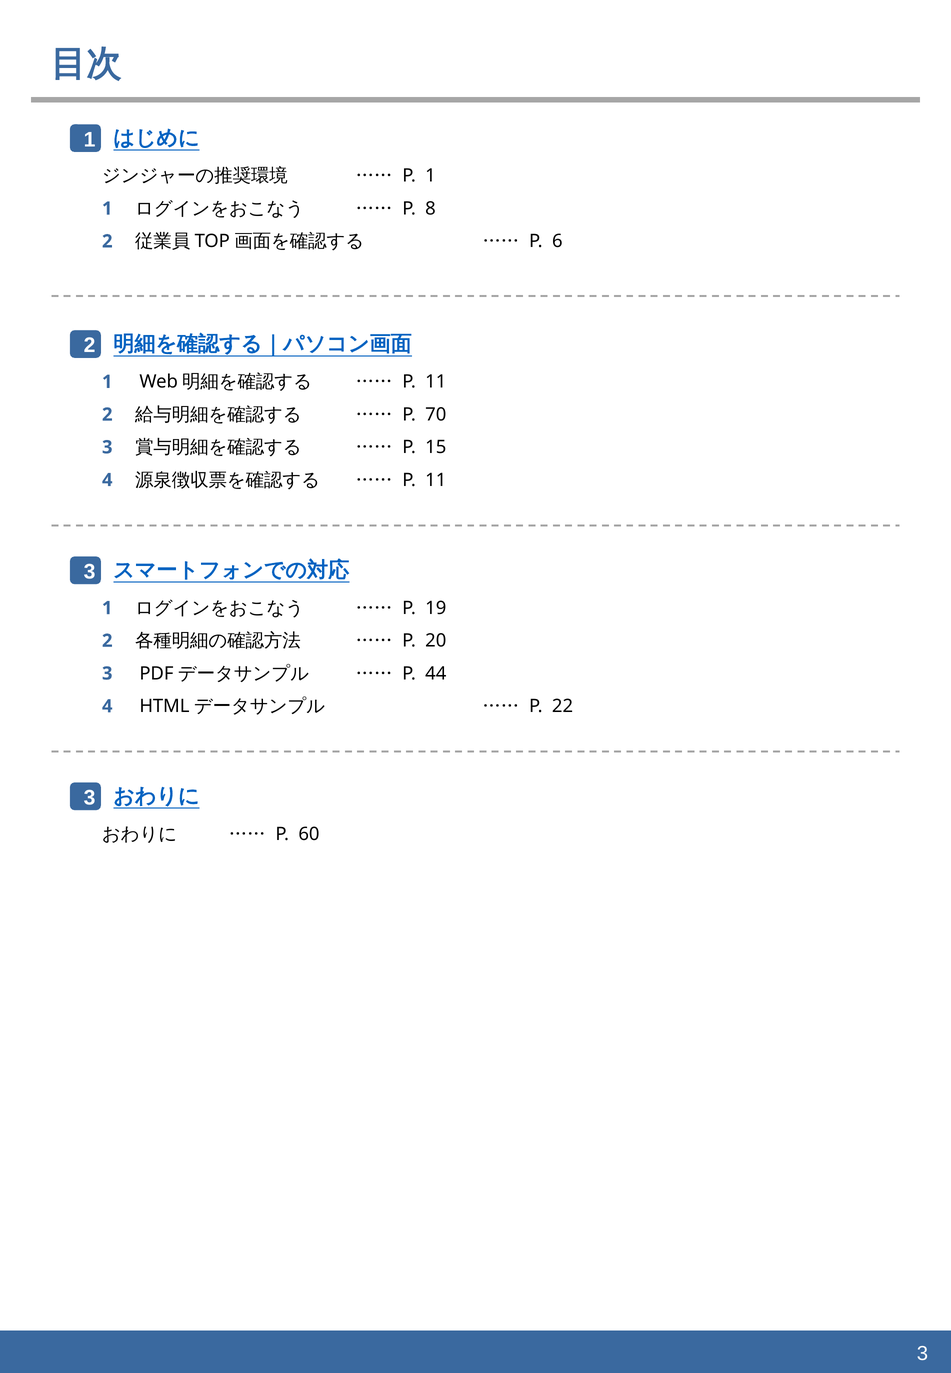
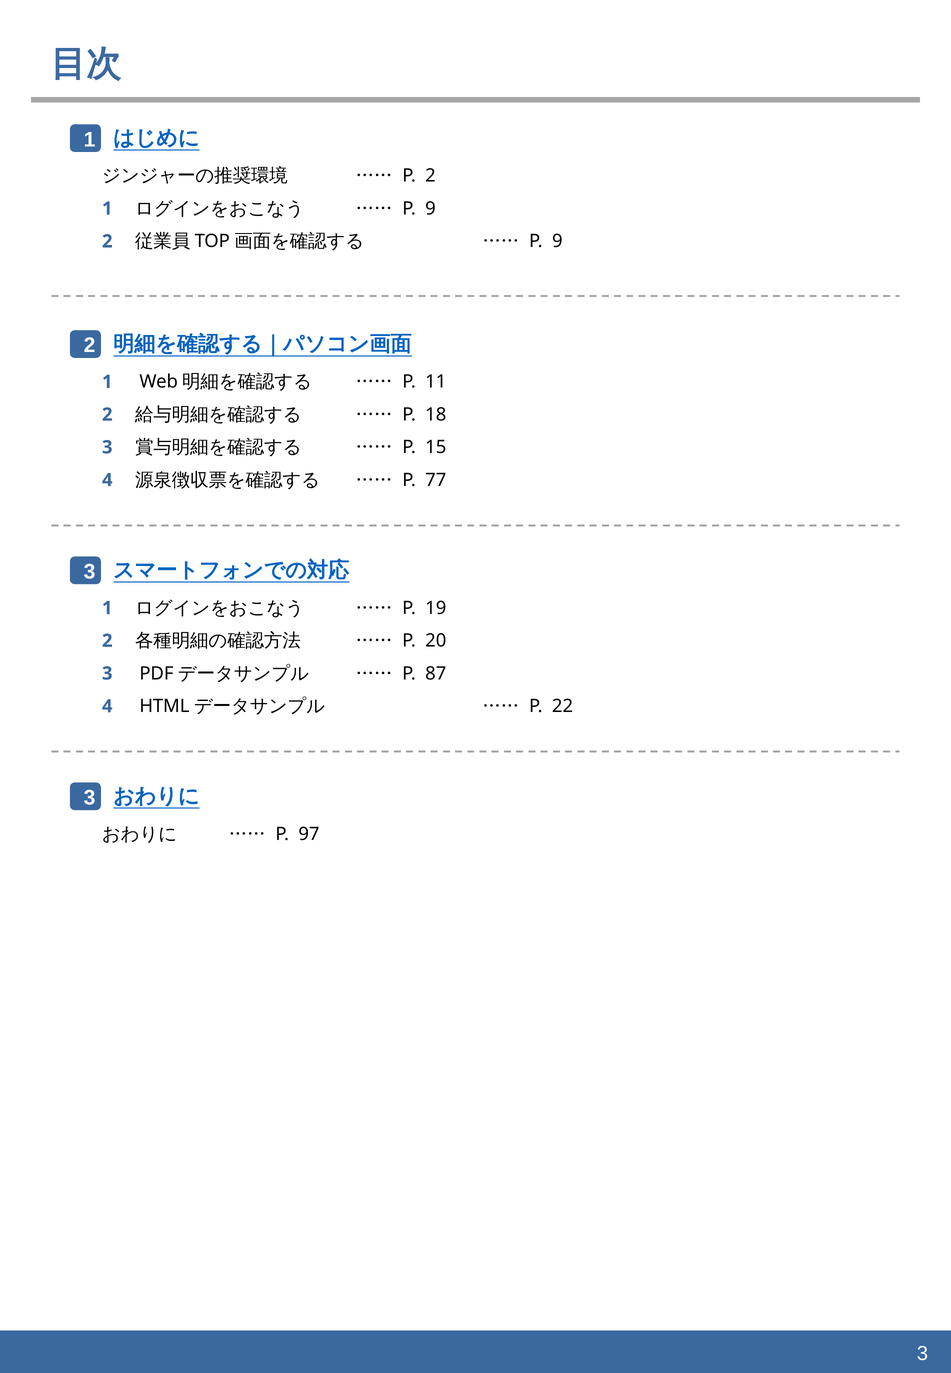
P 1: 1 -> 2 (431, 176)
8: 8 -> 9 (431, 209)
6: 6 -> 9 (557, 241)
70: 70 -> 18 (436, 415)
11: 11 -> 77 (436, 480)
44: 44 -> 87 (436, 674)
60: 60 -> 97 (309, 834)
